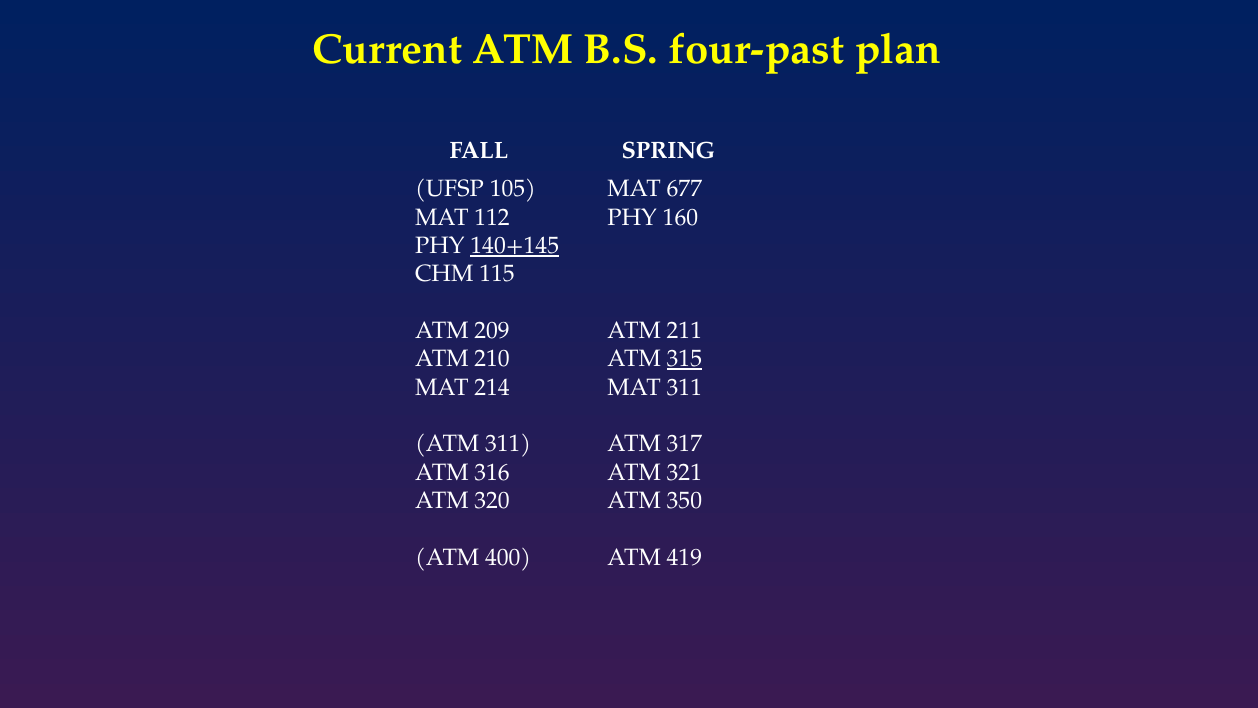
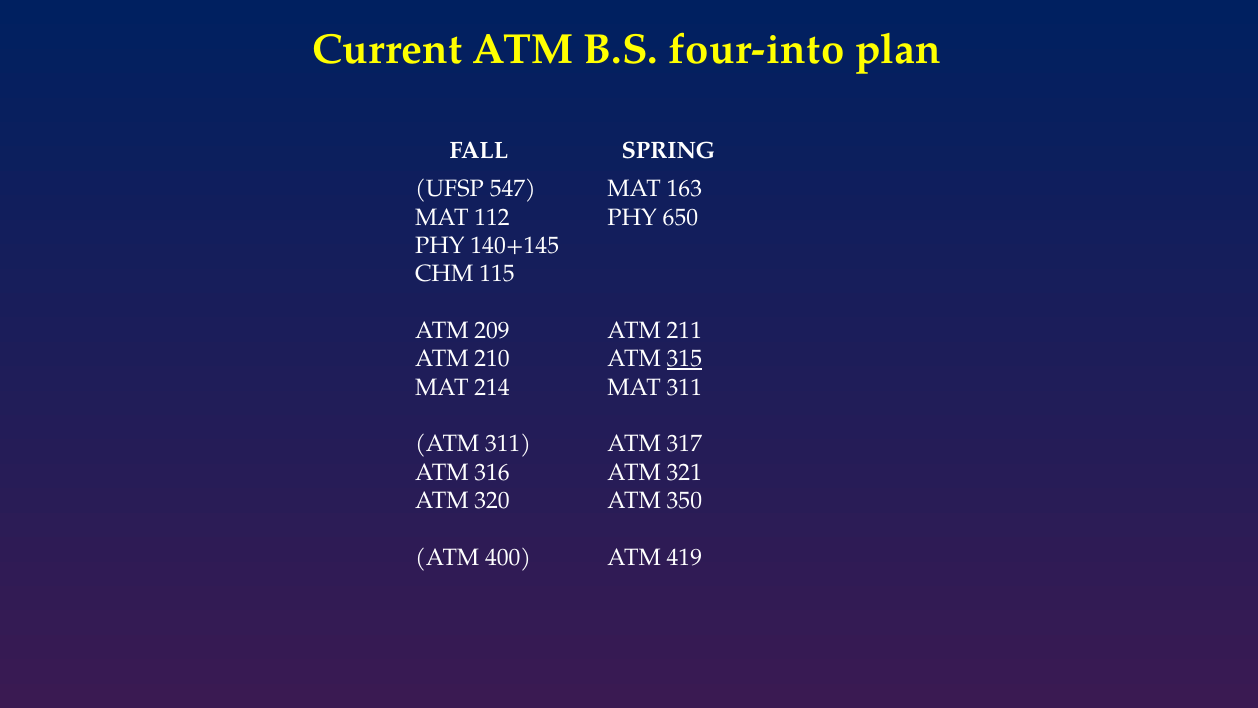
four-past: four-past -> four-into (757, 49)
105: 105 -> 547 (513, 189)
677: 677 -> 163 (684, 189)
160: 160 -> 650 (680, 217)
140+145 underline: present -> none (515, 246)
